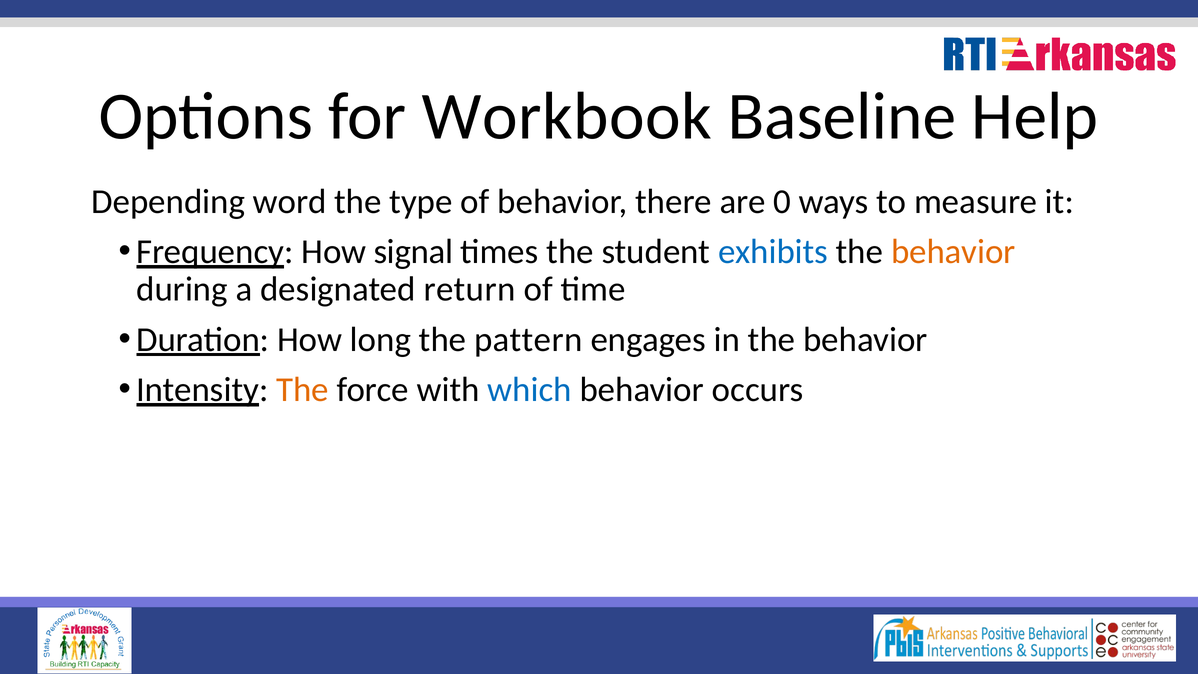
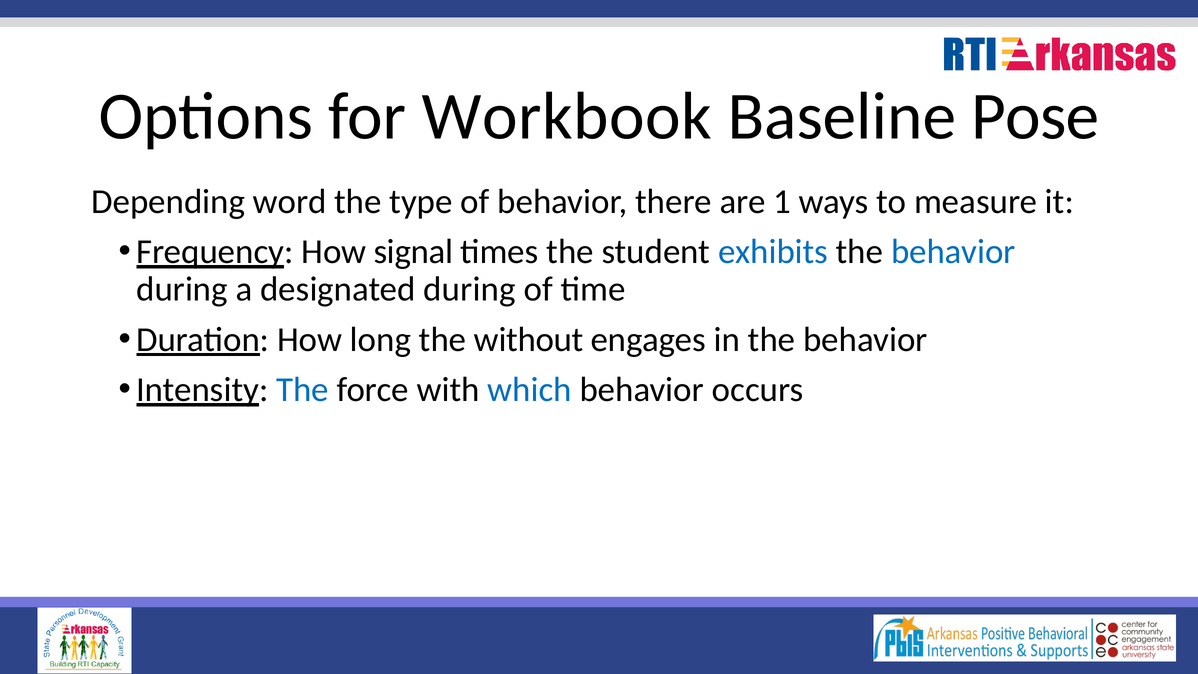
Help: Help -> Pose (1035, 116)
0: 0 -> 1 (782, 201)
behavior colour: orange -> blue (953, 252)
designated return: return -> during (470, 289)
pattern: pattern -> without (529, 339)
The colour: orange -> blue (303, 390)
